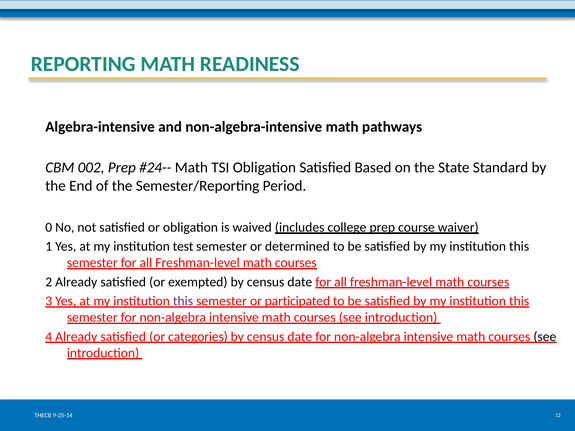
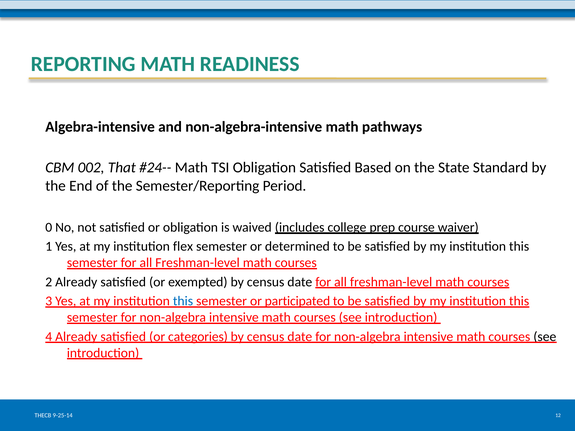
002 Prep: Prep -> That (122, 168)
test: test -> flex (183, 247)
this colour: purple -> blue (183, 301)
